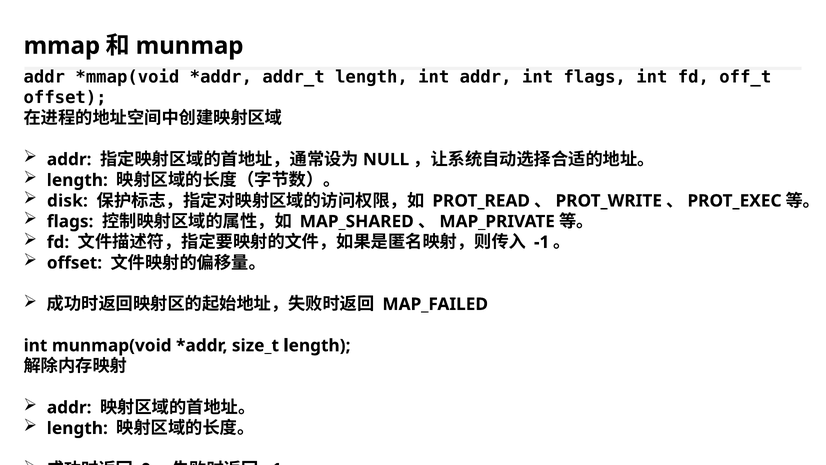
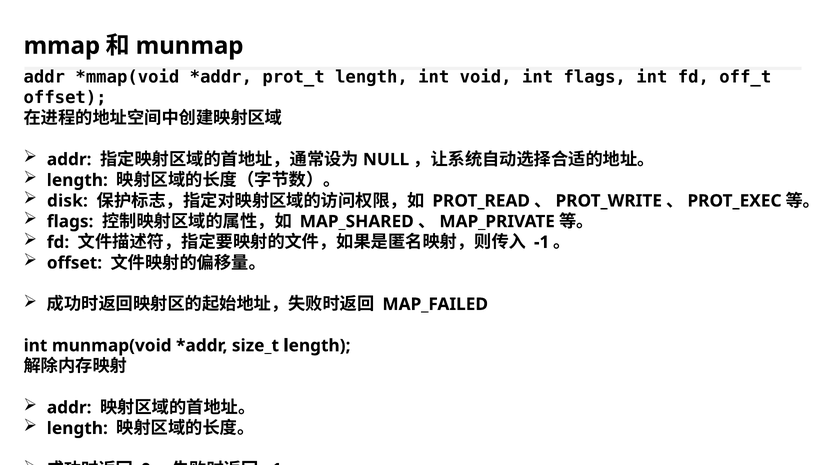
addr_t: addr_t -> prot_t (294, 77)
int addr: addr -> void (486, 77)
